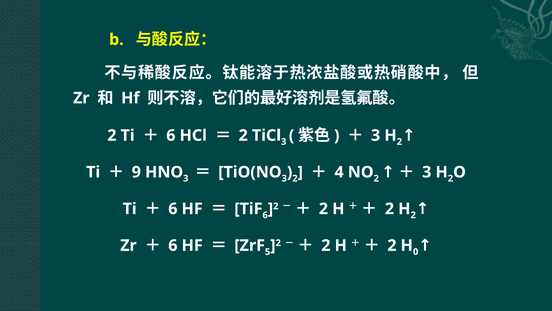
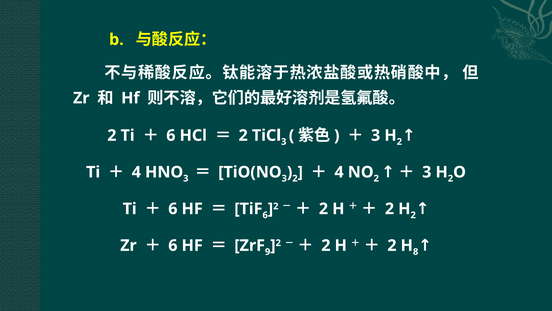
9: 9 -> 4 (136, 172)
5: 5 -> 9 (268, 251)
0: 0 -> 8 (416, 251)
